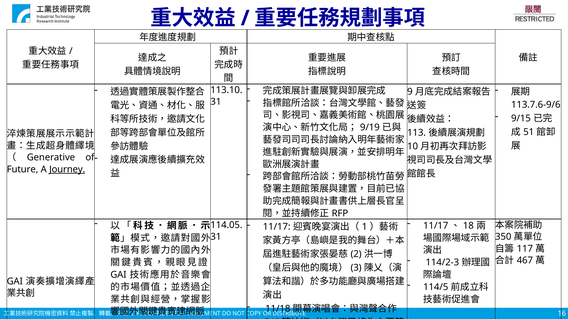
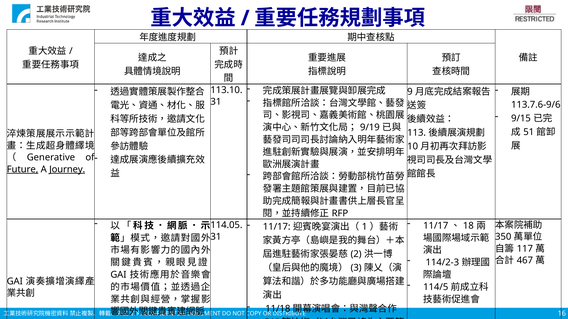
Future underline: none -> present (23, 170)
